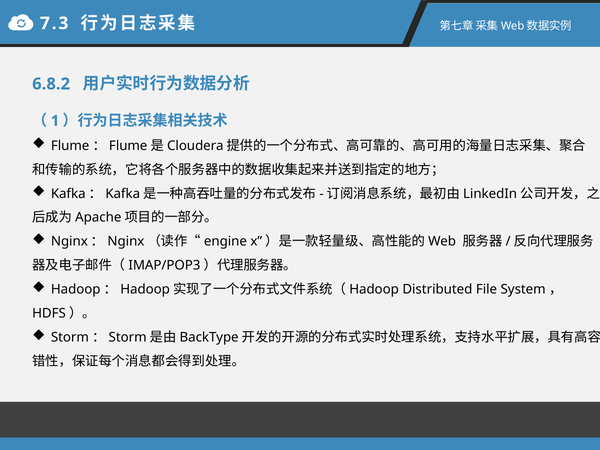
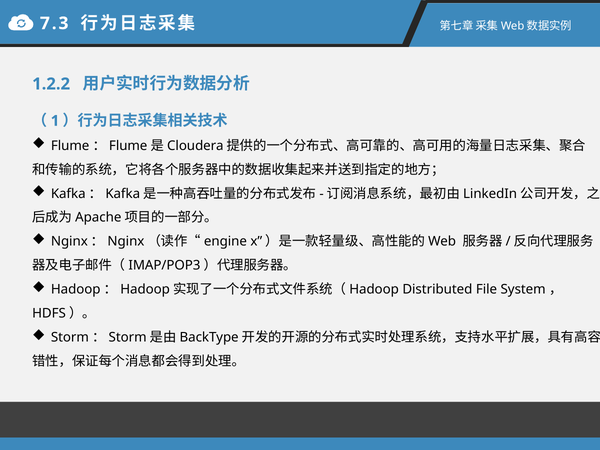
6.8.2: 6.8.2 -> 1.2.2 (51, 84)
